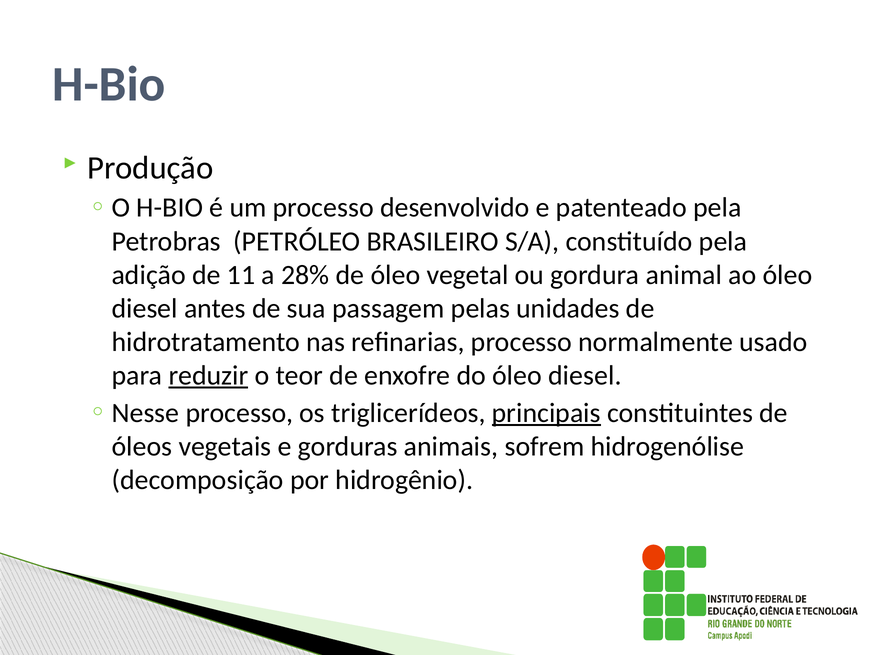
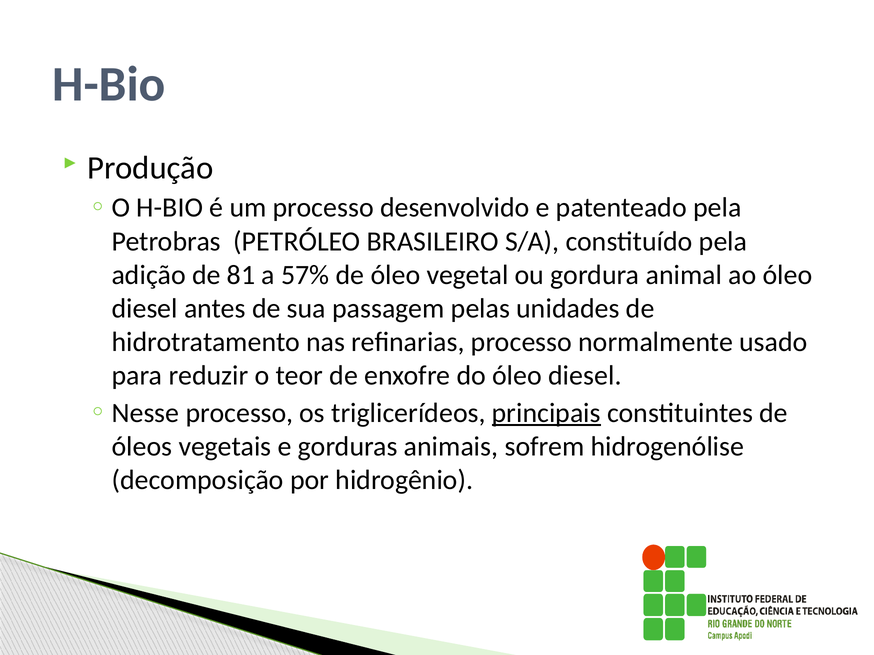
11: 11 -> 81 (241, 275)
28%: 28% -> 57% (305, 275)
reduzir underline: present -> none (208, 376)
